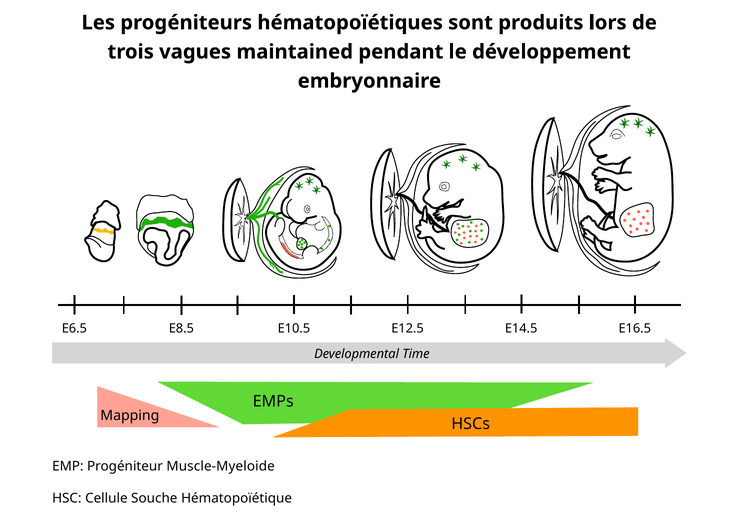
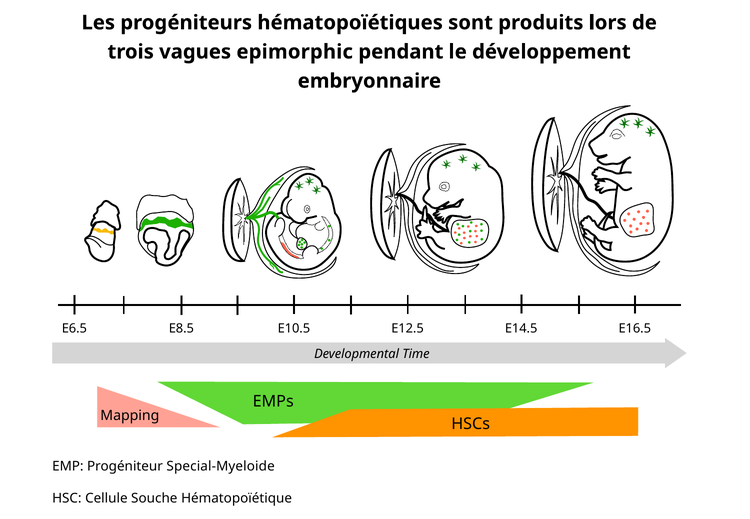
maintained: maintained -> epimorphic (295, 52)
Muscle-Myeloide: Muscle-Myeloide -> Special-Myeloide (221, 466)
